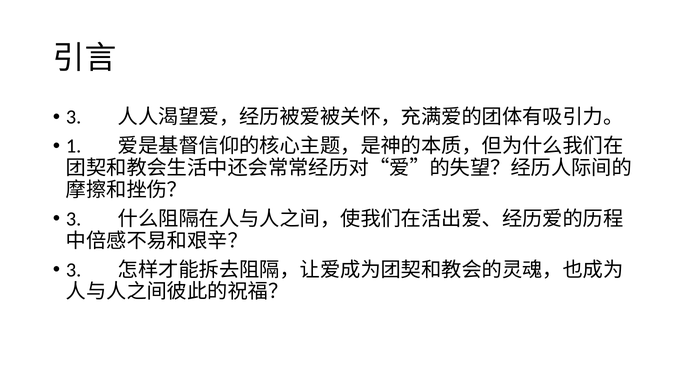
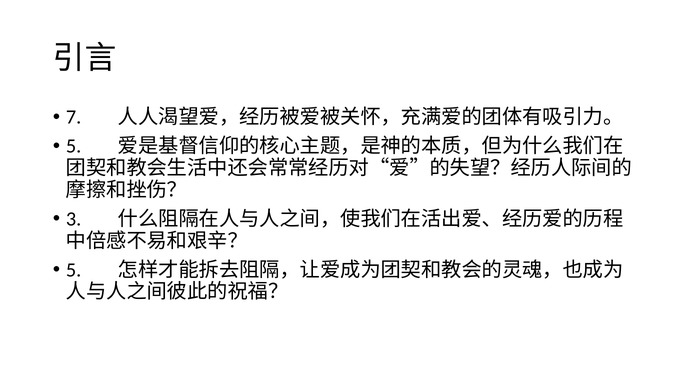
3: 3 -> 7 (74, 117)
1: 1 -> 5 (74, 146)
3: 3 -> 5 (74, 270)
